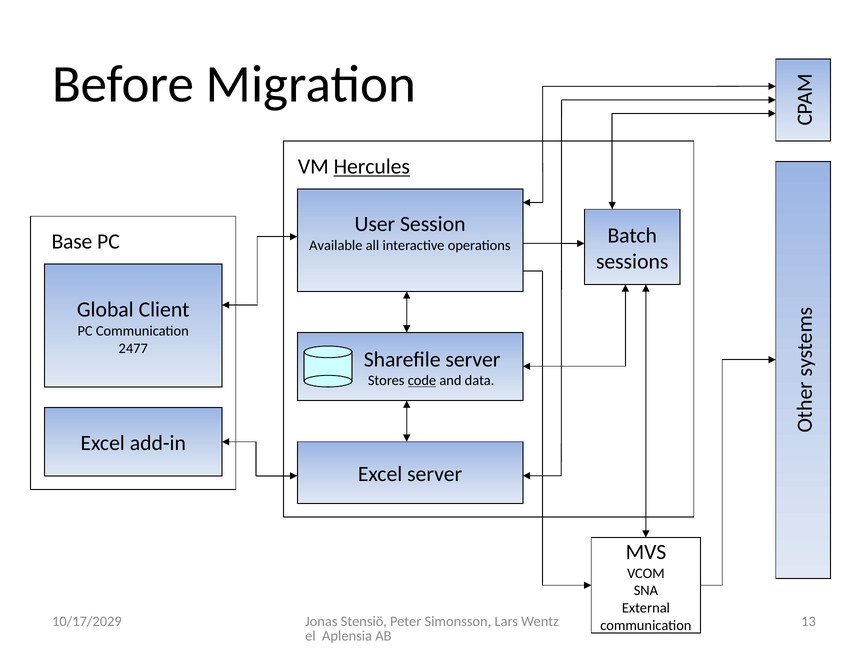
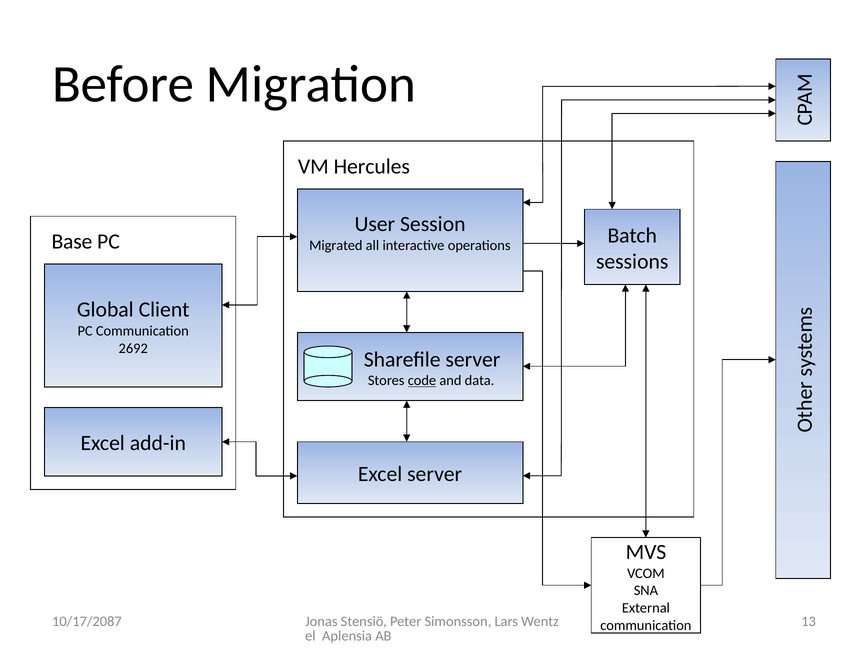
Hercules underline: present -> none (372, 167)
Available: Available -> Migrated (336, 245)
2477: 2477 -> 2692 (133, 348)
10/17/2029: 10/17/2029 -> 10/17/2087 (87, 622)
